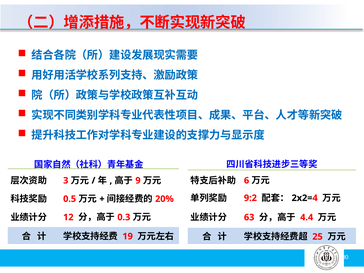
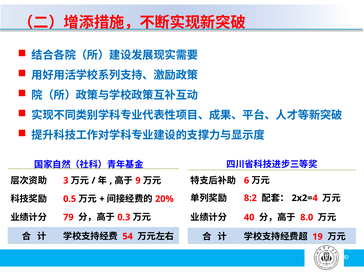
9:2: 9:2 -> 8:2 (250, 198)
12: 12 -> 79 (68, 217)
63: 63 -> 40 (249, 217)
4.4: 4.4 -> 8.0 (307, 217)
19: 19 -> 54 (128, 236)
25: 25 -> 19 (318, 237)
